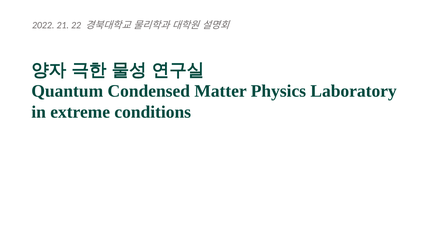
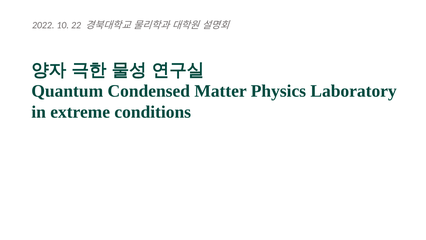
21: 21 -> 10 (63, 25)
